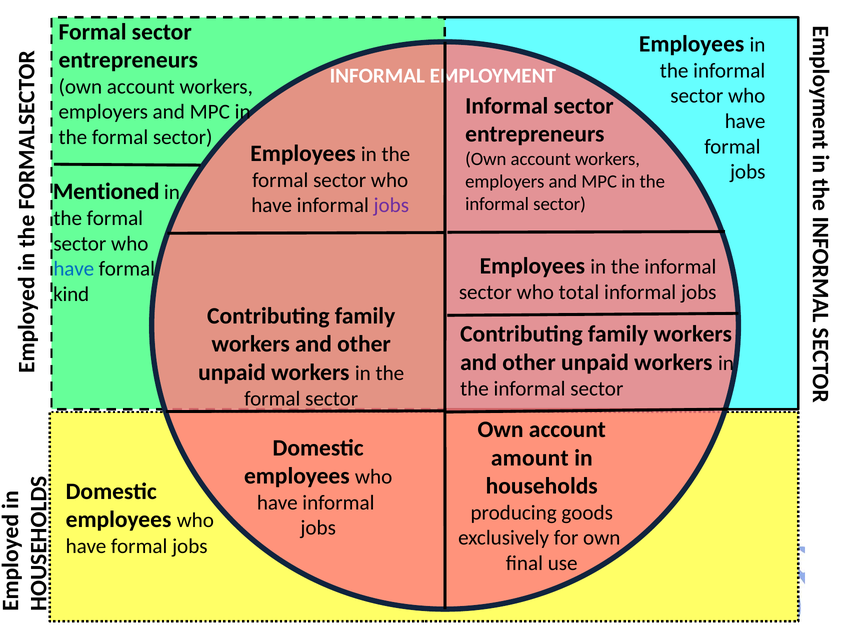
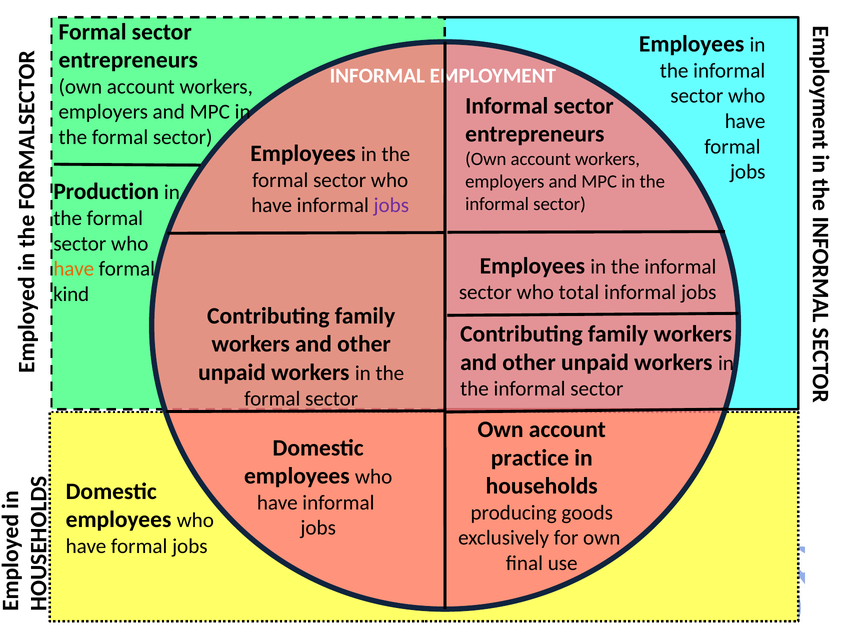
Mentioned: Mentioned -> Production (106, 192)
have colour: blue -> orange (74, 269)
amount: amount -> practice (530, 458)
